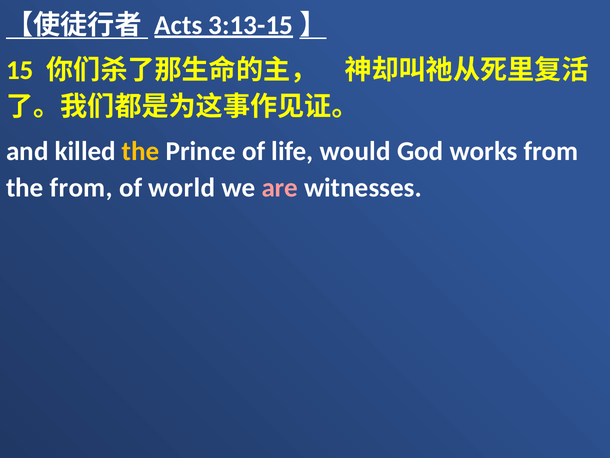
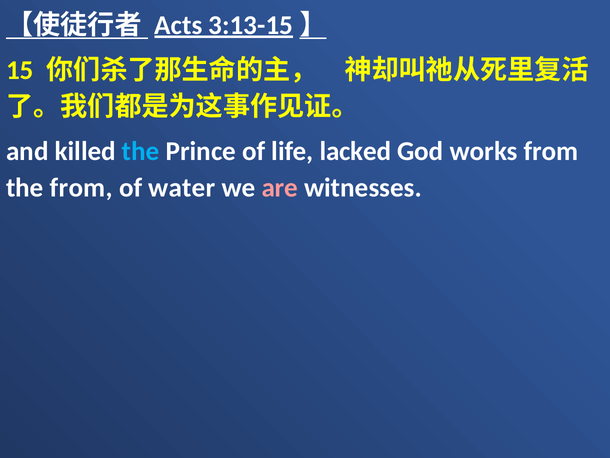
the colour: yellow -> light blue (141, 151)
would: would -> lacked (355, 151)
world: world -> water (182, 188)
